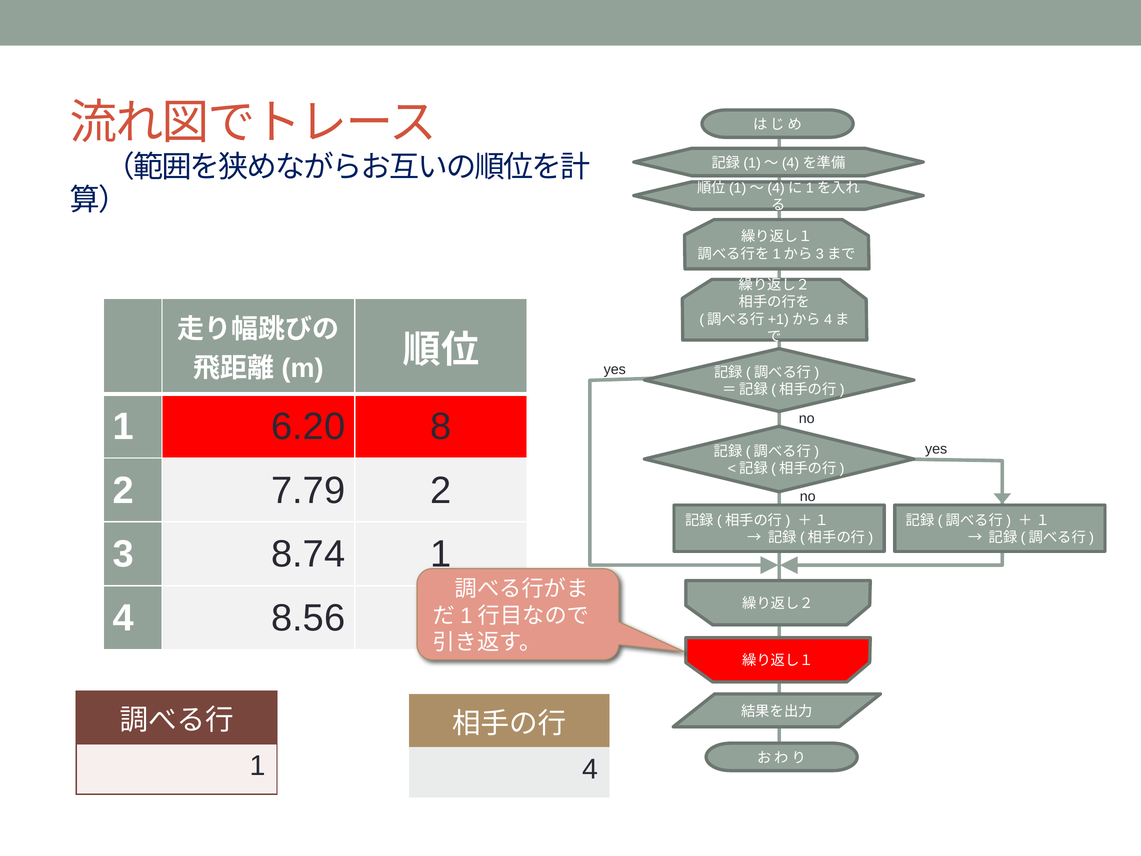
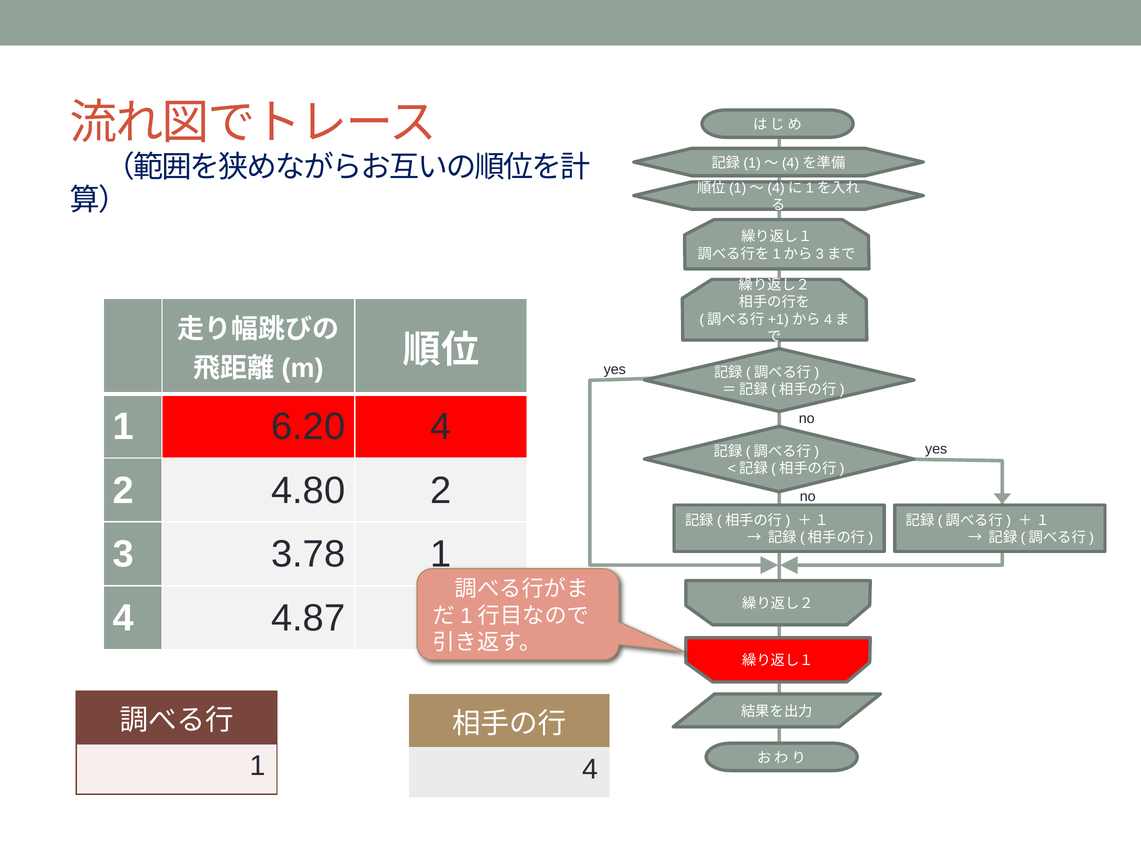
6.20 8: 8 -> 4 (441, 427)
7.79: 7.79 -> 4.80 (308, 490)
8.74: 8.74 -> 3.78 (308, 554)
8.56: 8.56 -> 4.87 (308, 618)
